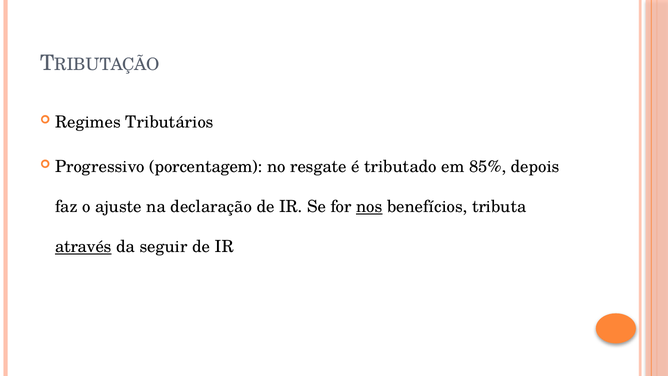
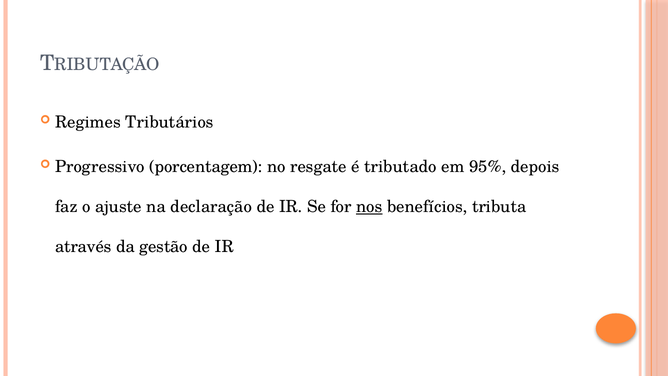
85%: 85% -> 95% (488, 167)
através underline: present -> none (83, 247)
seguir: seguir -> gestão (164, 247)
